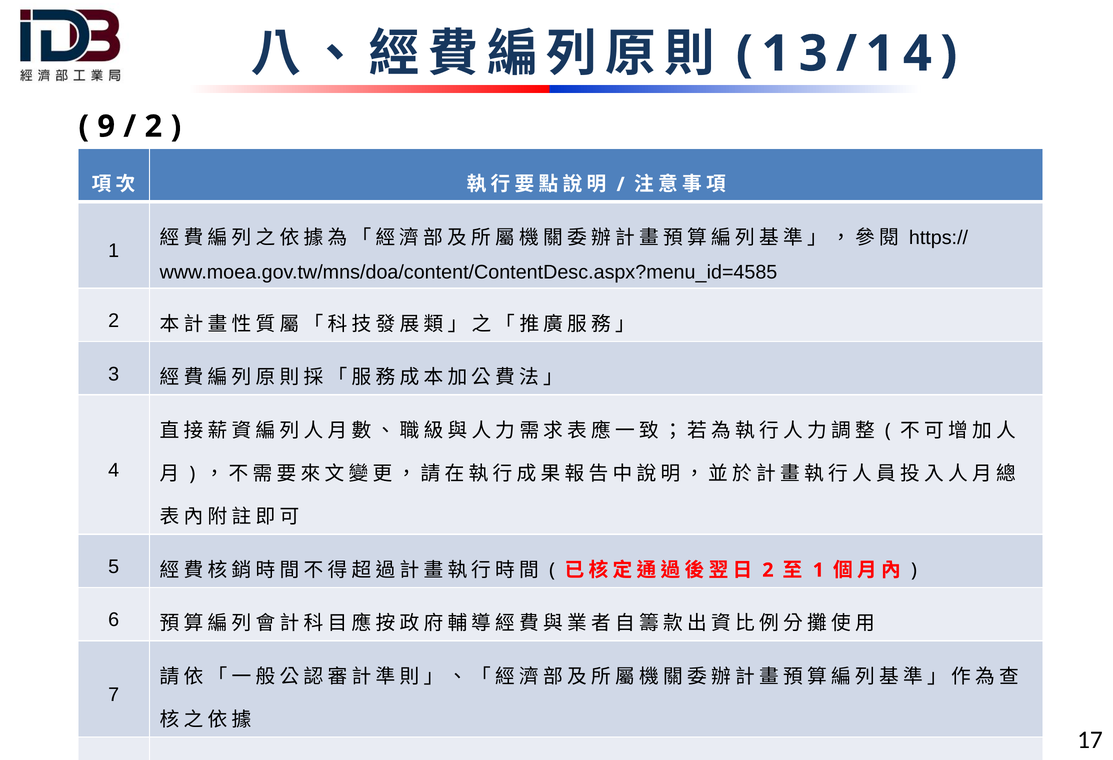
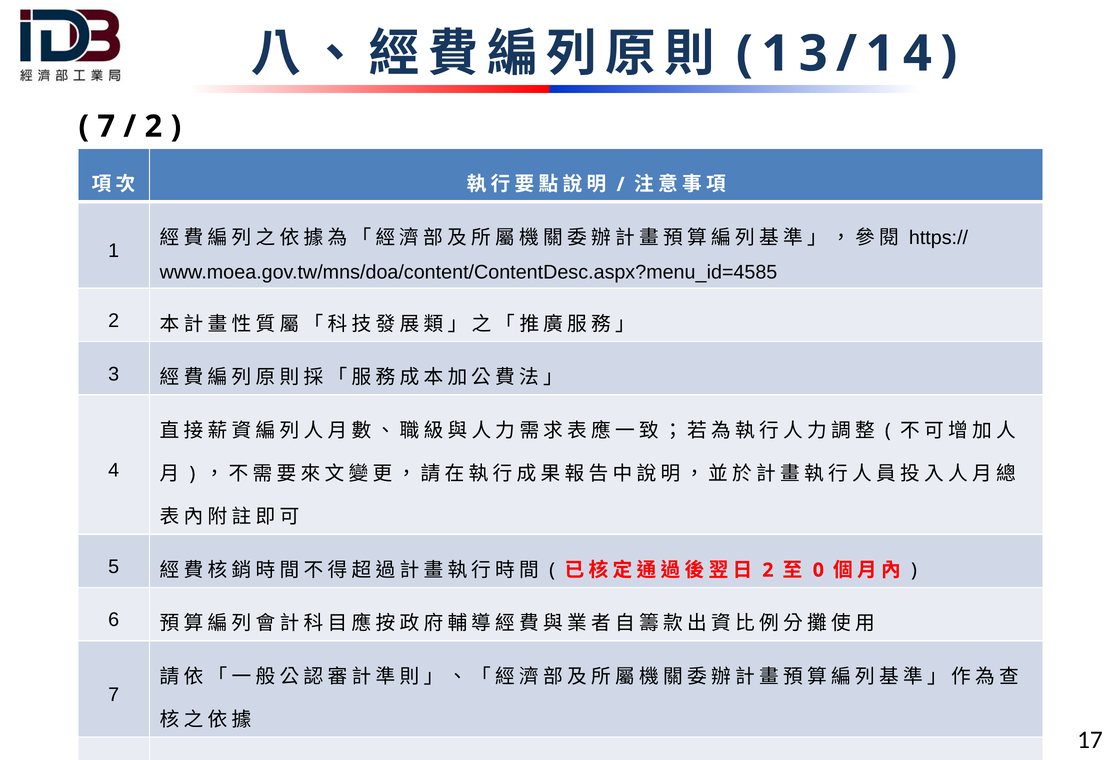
9: 9 -> 7 (106, 126)
1: 1 -> 0 (818, 570)
